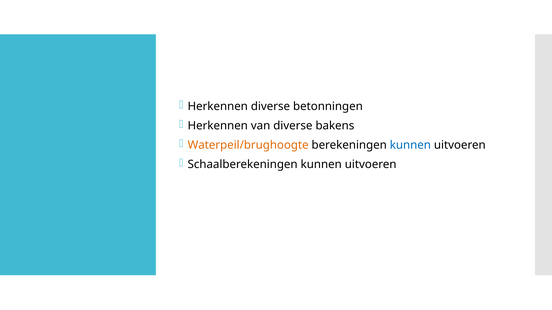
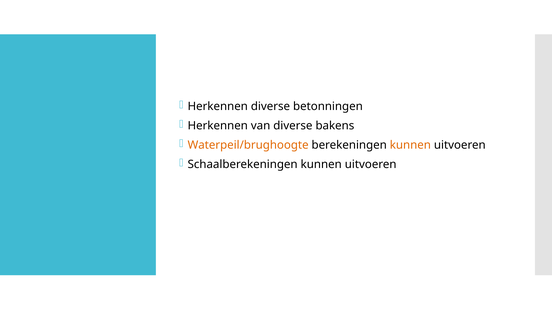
kunnen colour: blue -> orange (410, 145)
